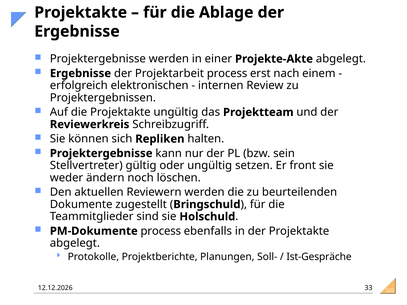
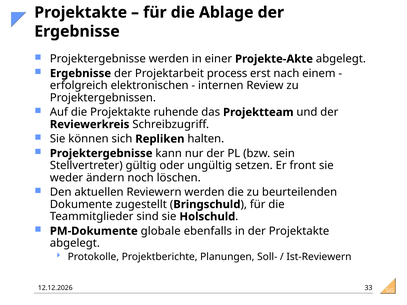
Projektakte ungültig: ungültig -> ruhende (176, 112)
PM-Dokumente process: process -> globale (161, 231)
Ist-Gespräche: Ist-Gespräche -> Ist-Reviewern (319, 257)
